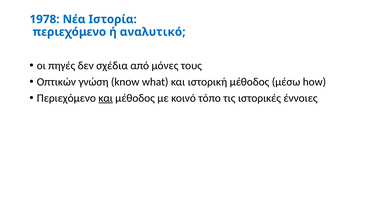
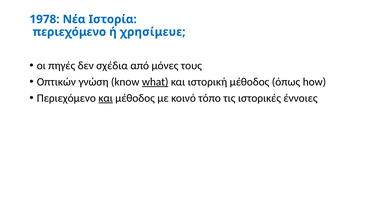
αναλυτικό: αναλυτικό -> χρησίμευε (153, 32)
what underline: none -> present (155, 82)
μέσω: μέσω -> όπως (286, 82)
